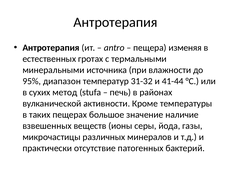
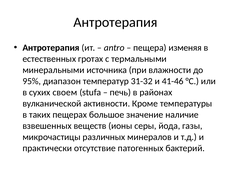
41-44: 41-44 -> 41-46 (173, 81)
метод: метод -> своем (65, 92)
